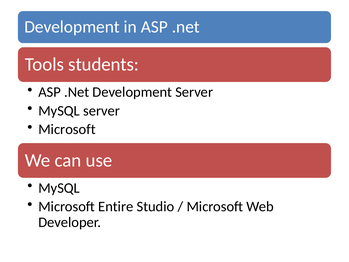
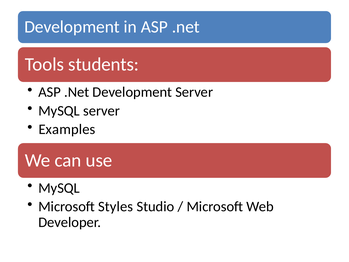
Microsoft: Microsoft -> Examples (67, 129)
Entire: Entire -> Styles (116, 206)
